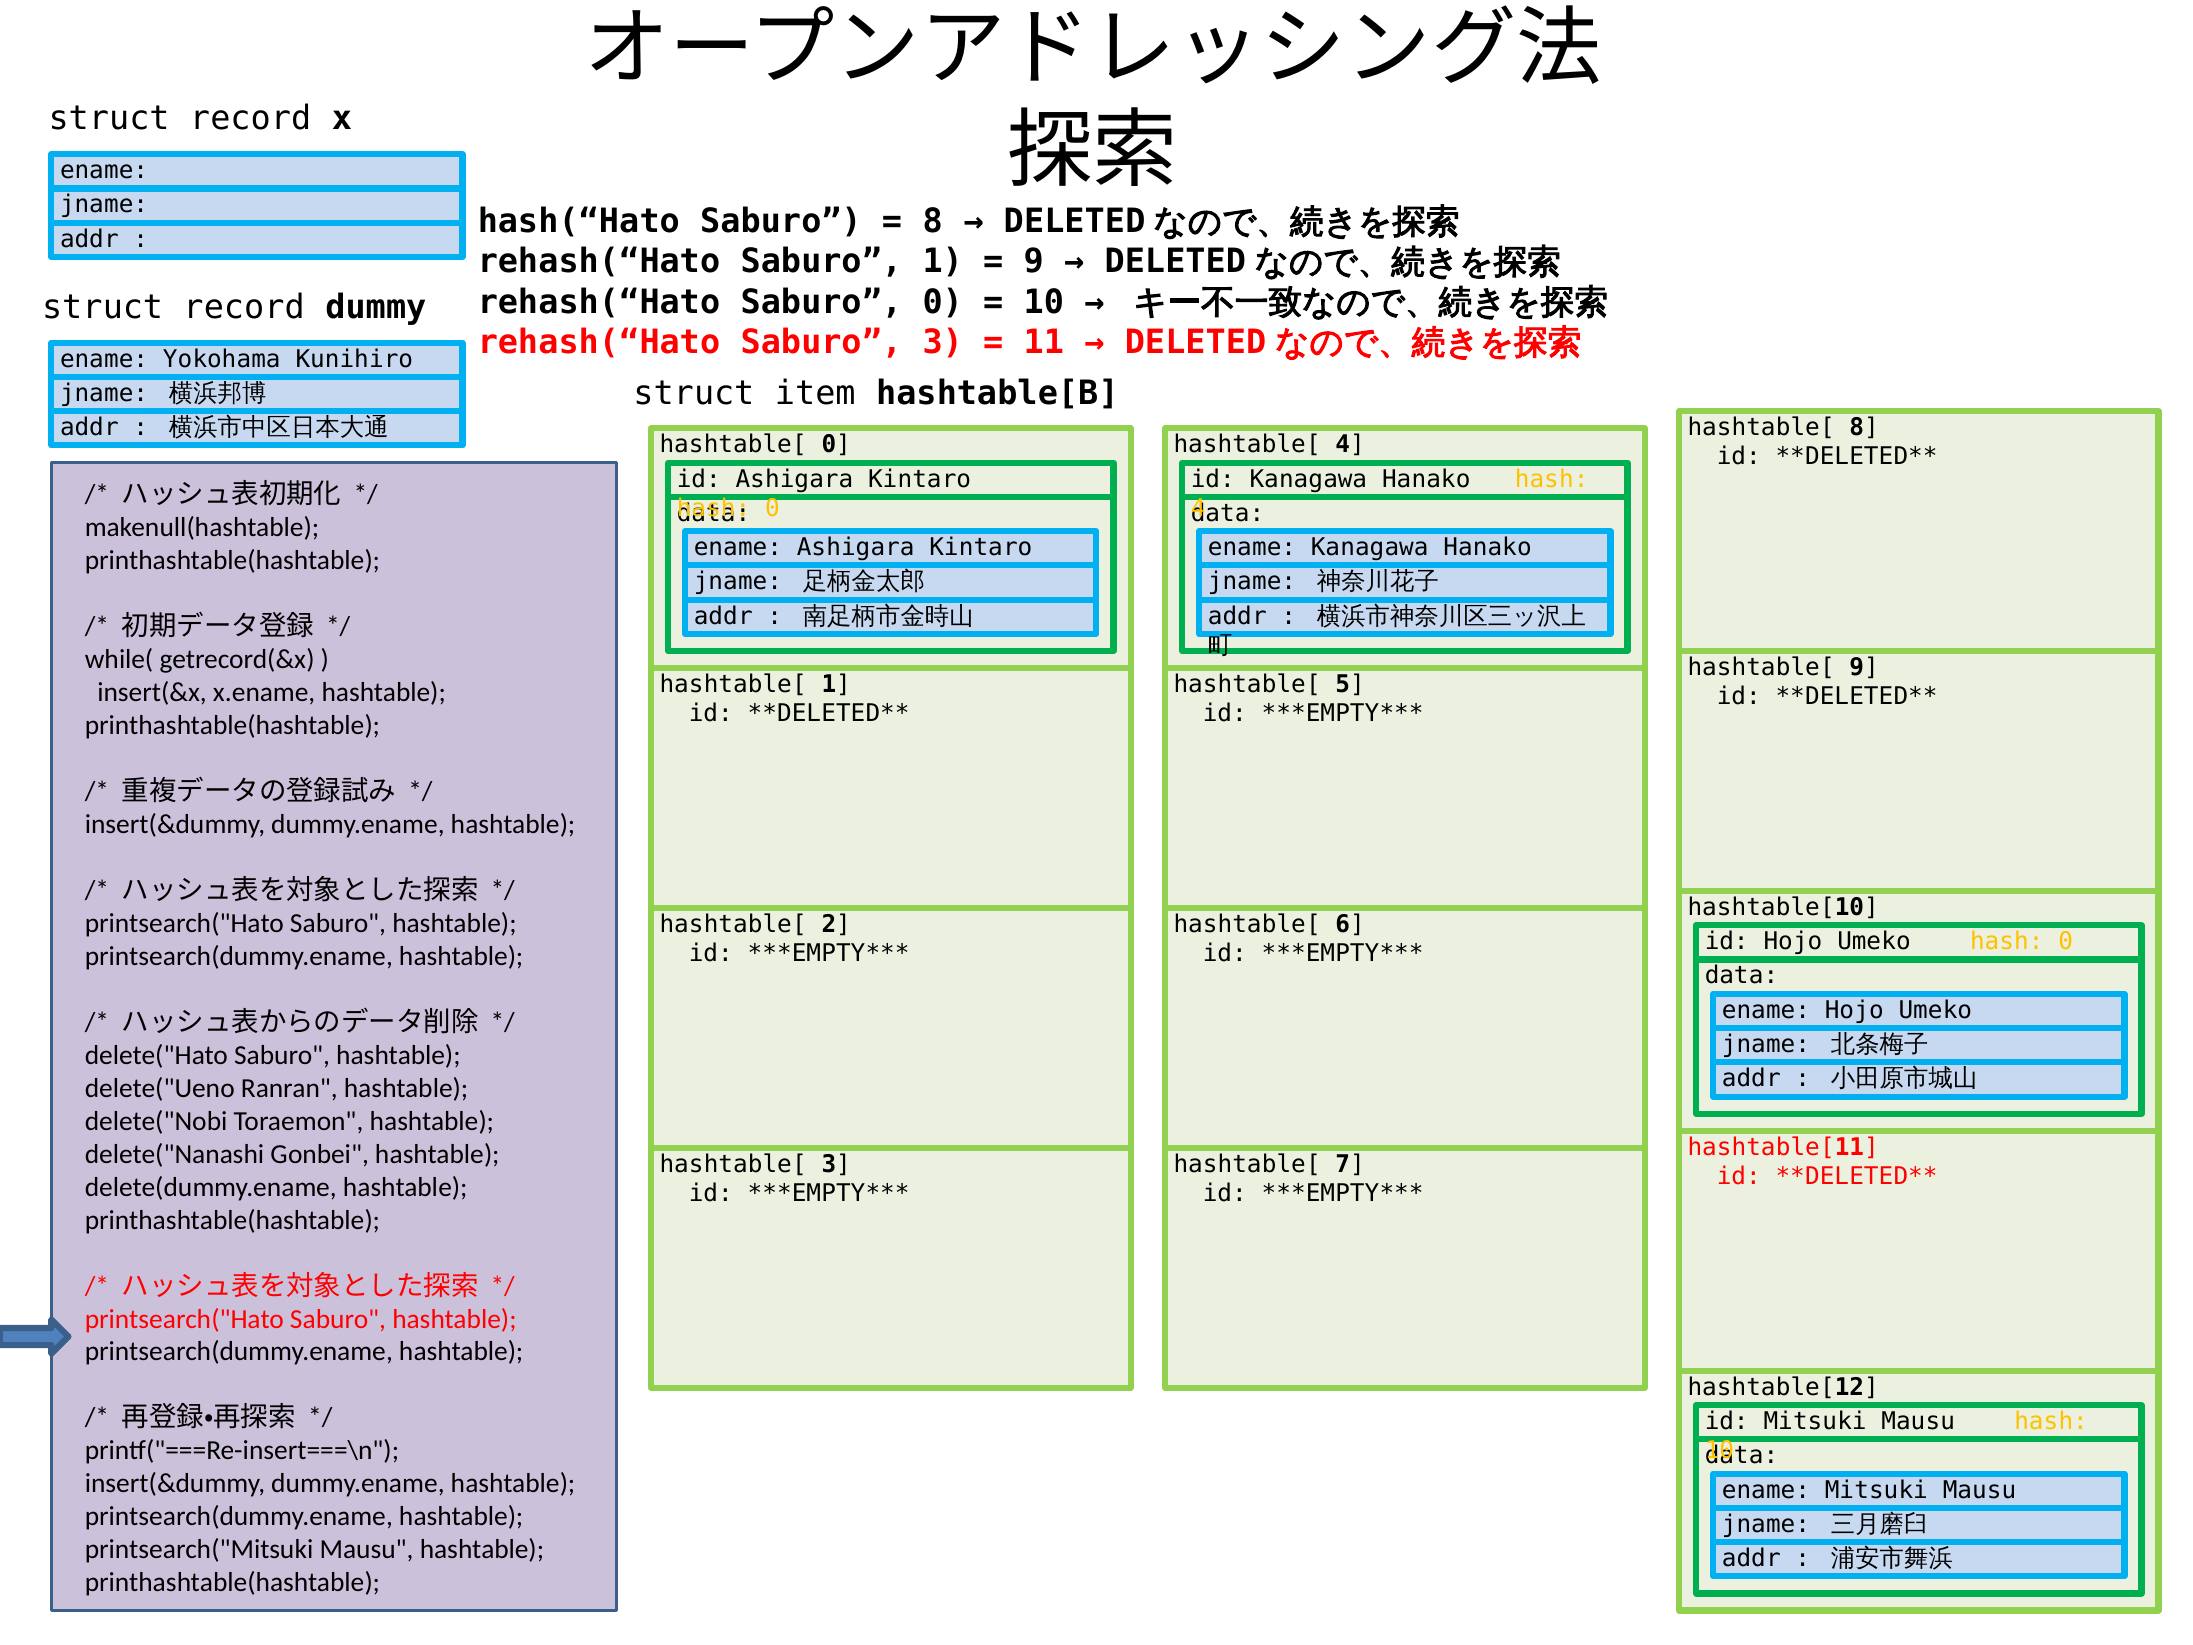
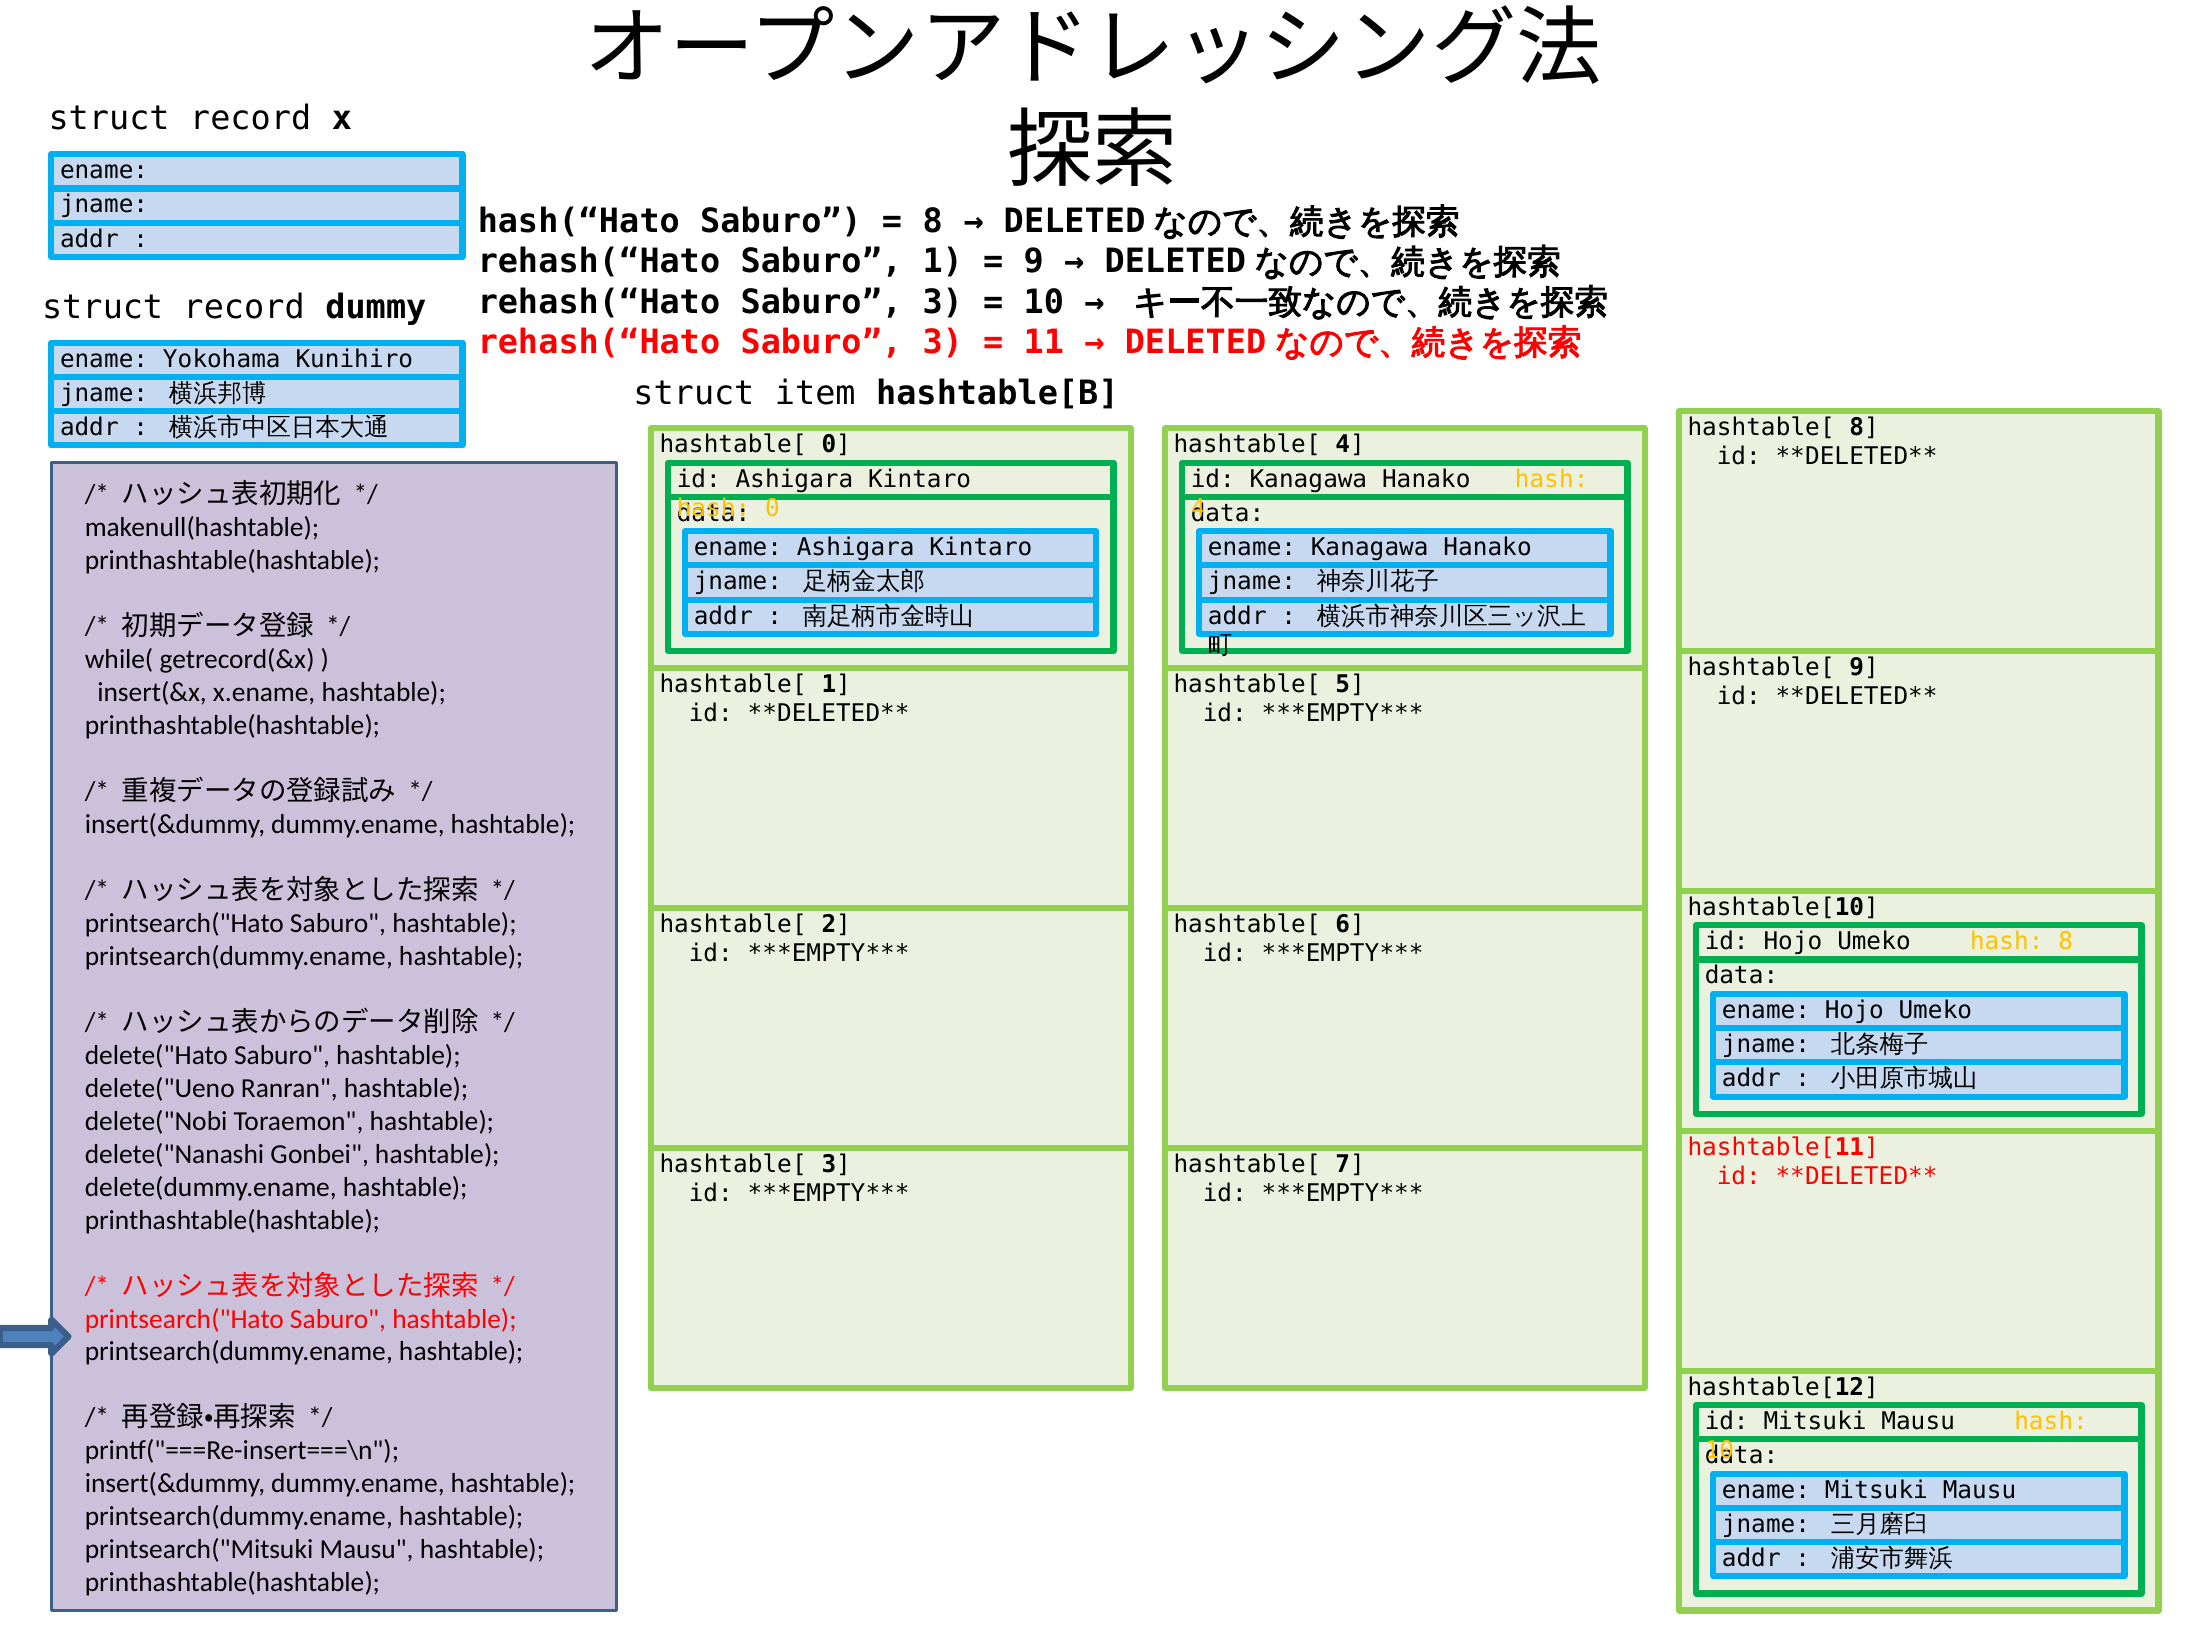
0: 0 -> 3 (943, 302)
0: 0 -> 8 (2066, 942)
